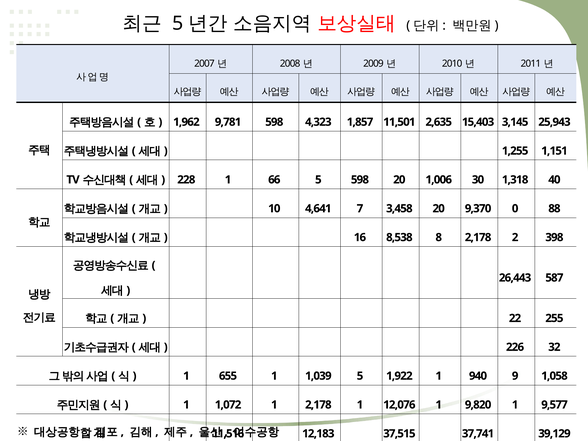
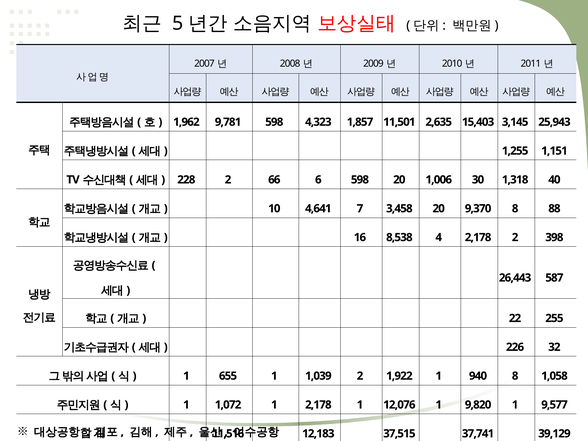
228 1: 1 -> 2 (228, 180)
66 5: 5 -> 6 (318, 180)
9,370 0: 0 -> 8 (515, 209)
8: 8 -> 4 (439, 237)
1,039 5: 5 -> 2 (360, 376)
940 9: 9 -> 8 (515, 376)
